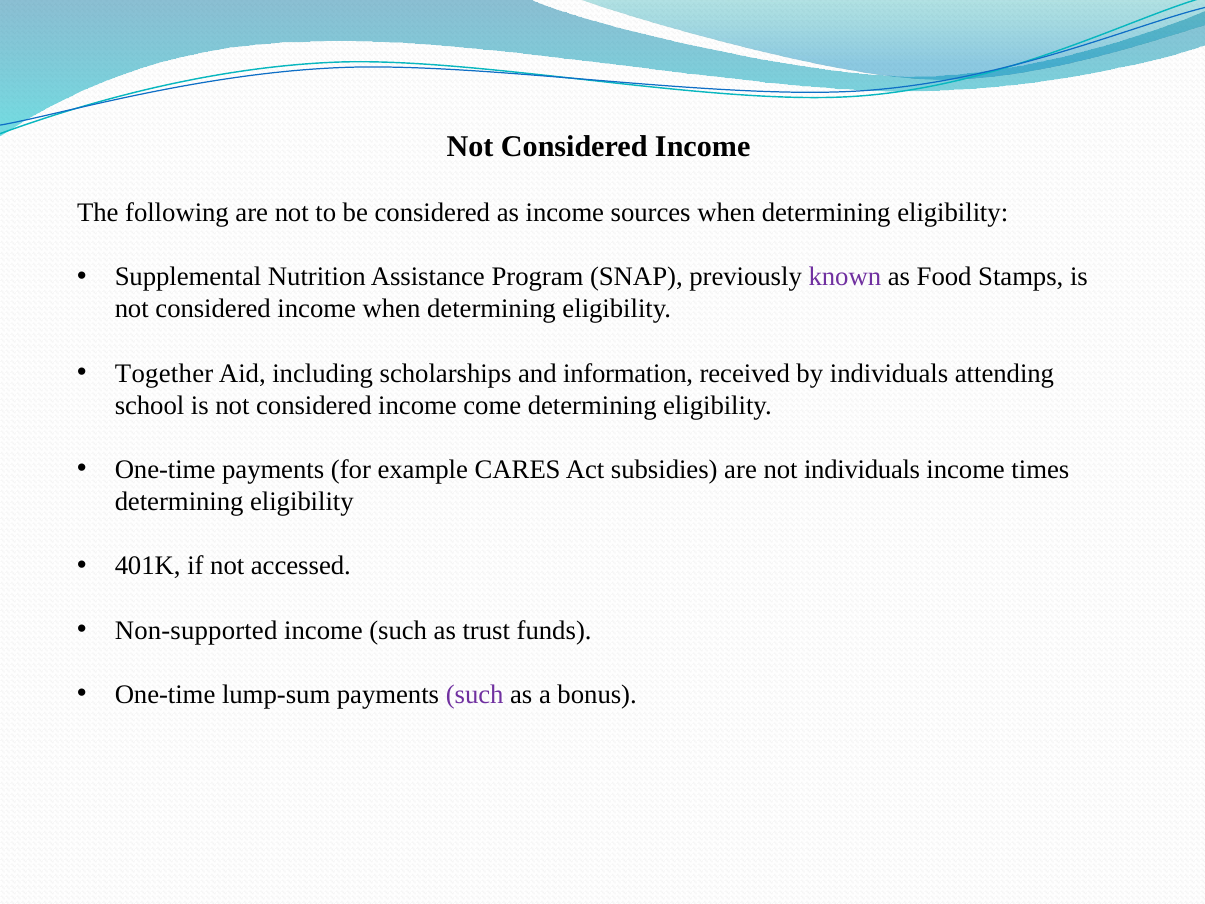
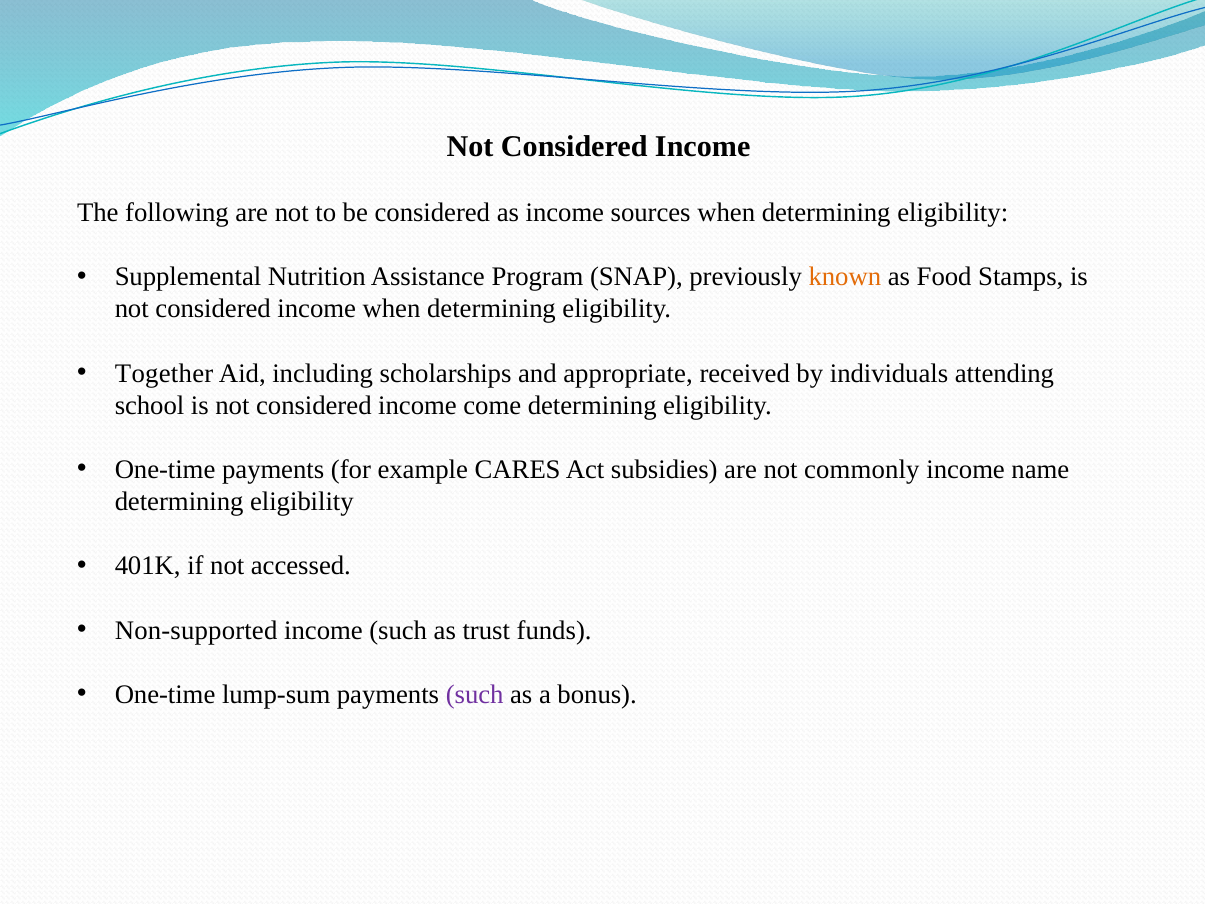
known colour: purple -> orange (845, 277)
information: information -> appropriate (628, 373)
not individuals: individuals -> commonly (862, 470)
times: times -> name (1040, 470)
